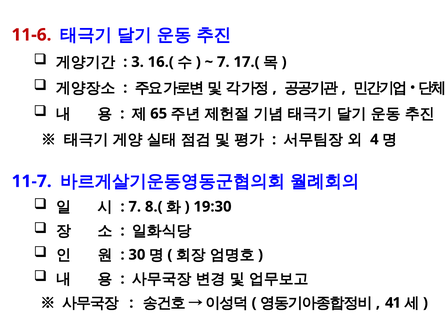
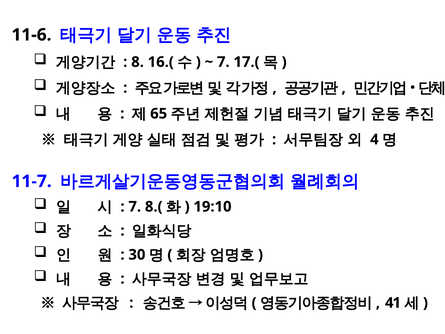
11-6 colour: red -> black (31, 35)
3: 3 -> 8 (138, 62)
19:30: 19:30 -> 19:10 (212, 206)
